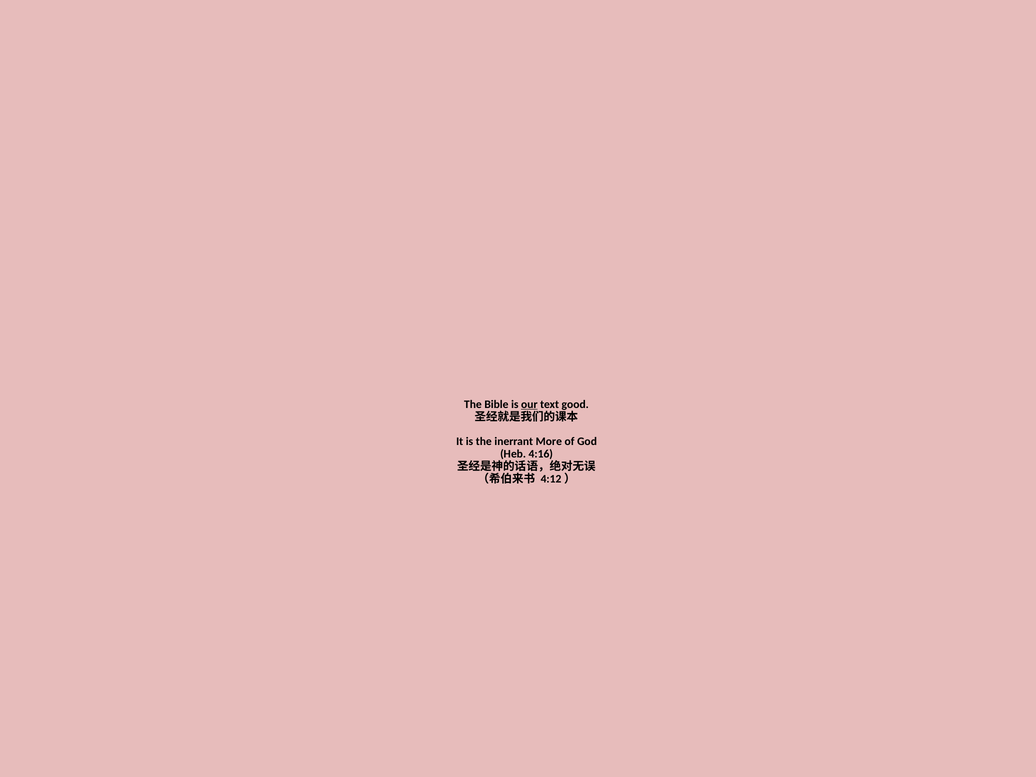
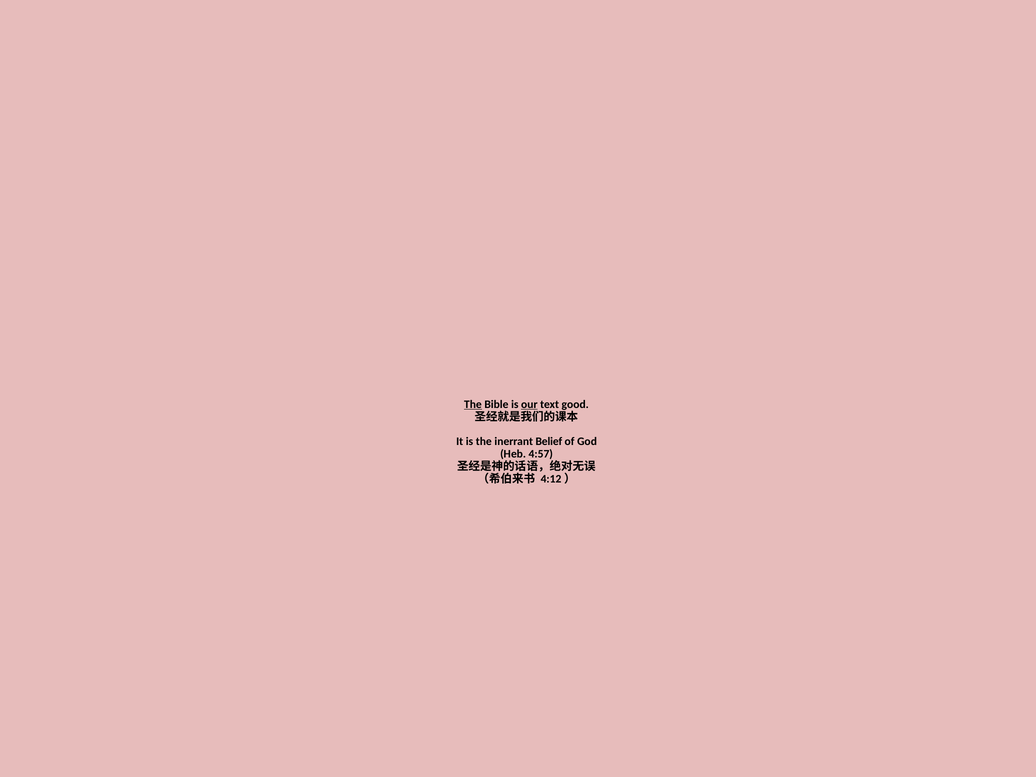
The underline: none -> present (473, 404)
More: More -> Belief (549, 442)
4:16: 4:16 -> 4:57 (541, 454)
